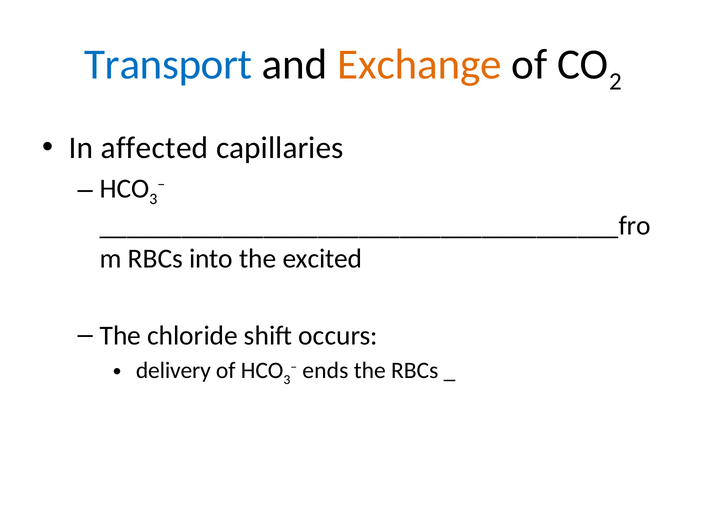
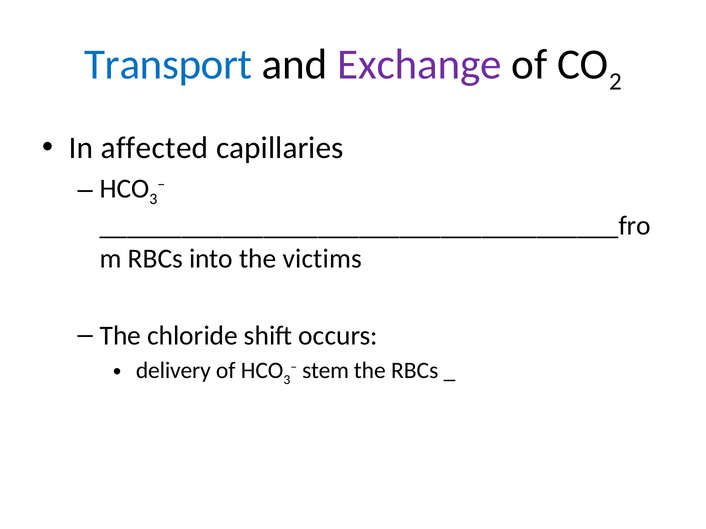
Exchange colour: orange -> purple (420, 65)
excited: excited -> victims (322, 259)
ends: ends -> stem (326, 371)
